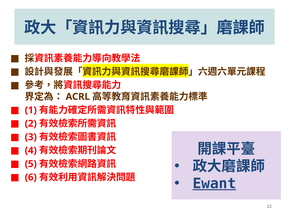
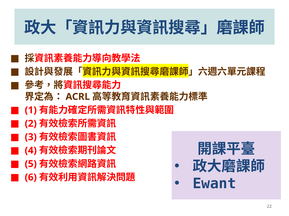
Ewant underline: present -> none (214, 184)
